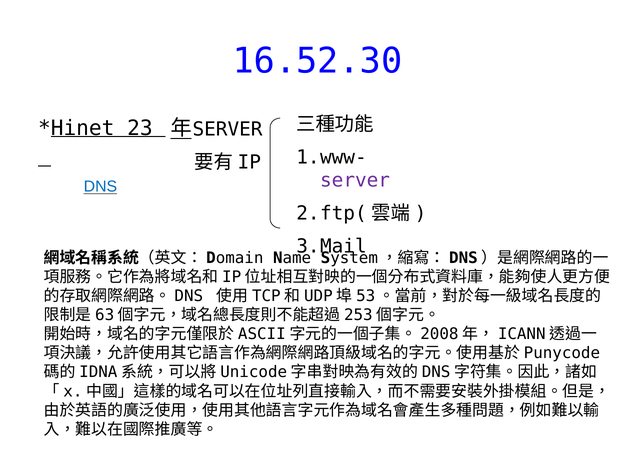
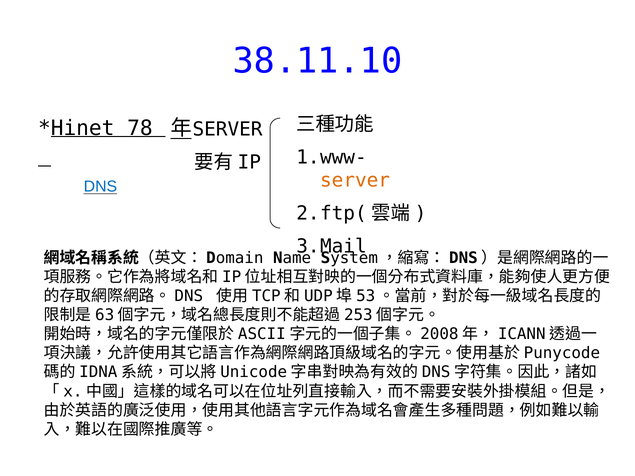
16.52.30: 16.52.30 -> 38.11.10 (317, 61)
23: 23 -> 78 (140, 128)
server colour: purple -> orange (355, 180)
